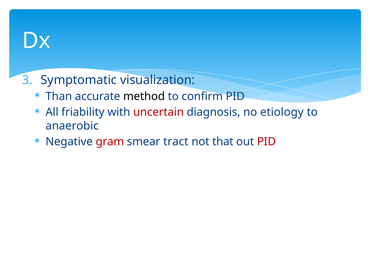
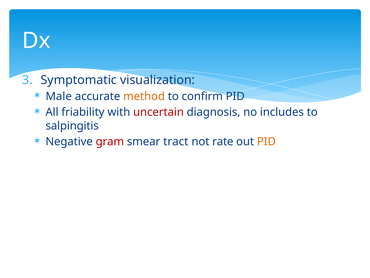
Than: Than -> Male (59, 96)
method colour: black -> orange (144, 96)
etiology: etiology -> includes (282, 112)
anaerobic: anaerobic -> salpingitis (72, 126)
that: that -> rate (223, 141)
PID colour: red -> orange (266, 141)
